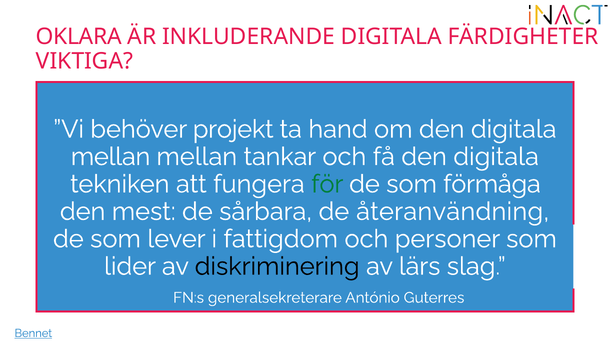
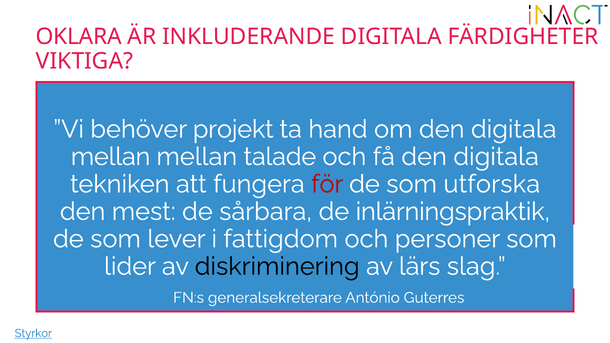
tankar: tankar -> talade (280, 157)
för colour: green -> red (327, 184)
förmåga: förmåga -> utforska (492, 184)
återanvändning: återanvändning -> inlärningspraktik (453, 212)
Bennet: Bennet -> Styrkor (33, 333)
